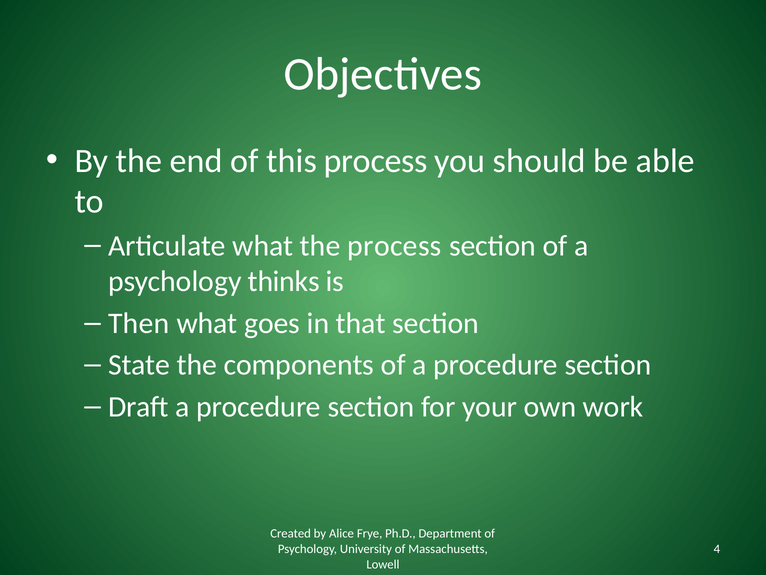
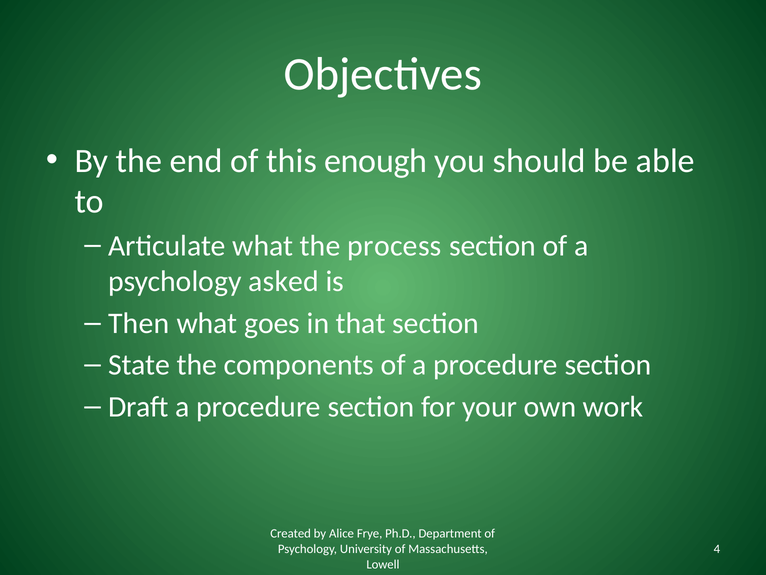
this process: process -> enough (376, 161)
thinks: thinks -> asked (284, 281)
